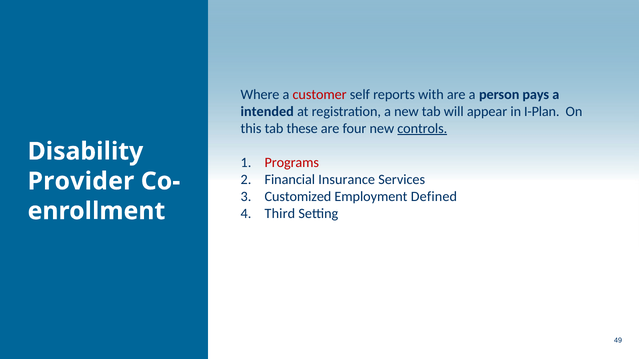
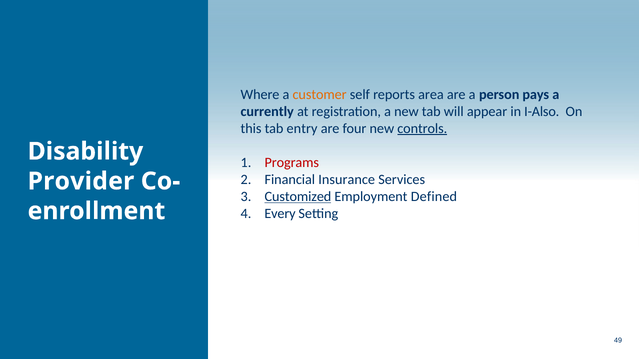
customer colour: red -> orange (320, 95)
with: with -> area (431, 95)
intended: intended -> currently (267, 112)
I-Plan: I-Plan -> I-Also (542, 112)
these: these -> entry (302, 129)
Customized underline: none -> present (298, 197)
Third: Third -> Every (280, 214)
